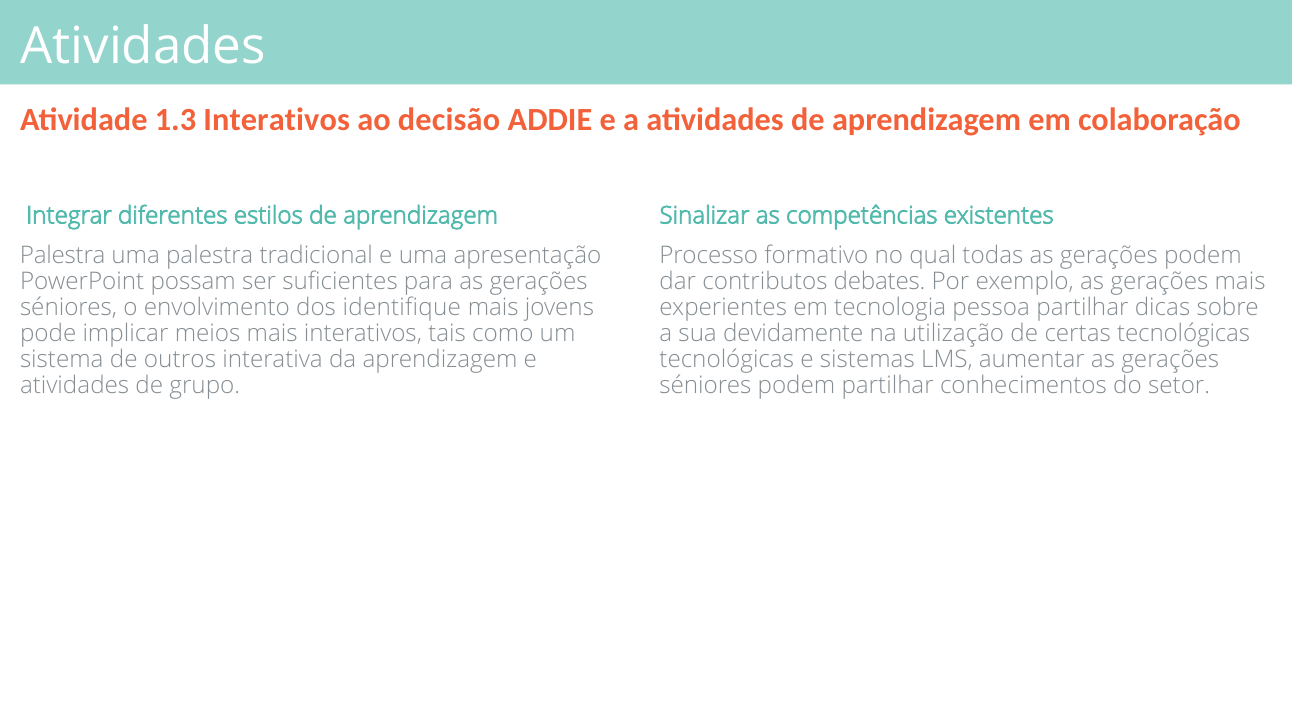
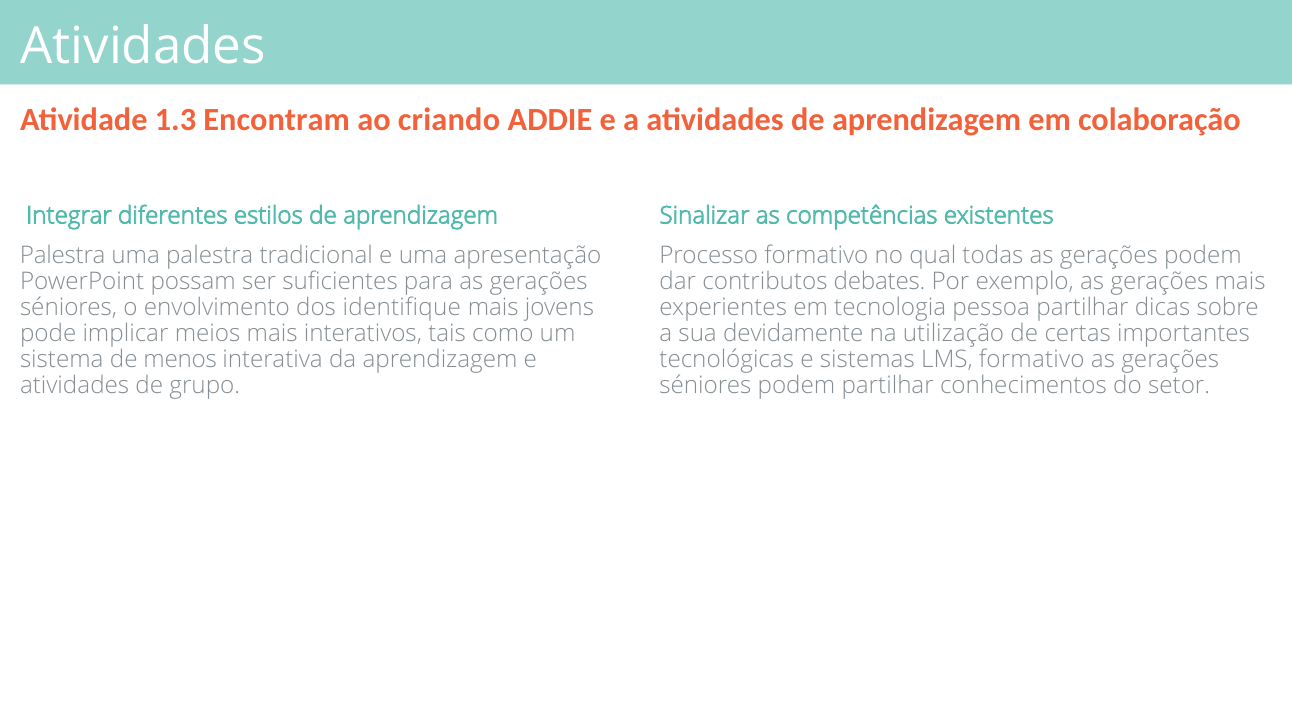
1.3 Interativos: Interativos -> Encontram (277, 120)
decisão: decisão -> criando (449, 120)
certas tecnológicas: tecnológicas -> importantes (1184, 333)
outros: outros -> menos (180, 360)
LMS aumentar: aumentar -> formativo (1032, 360)
